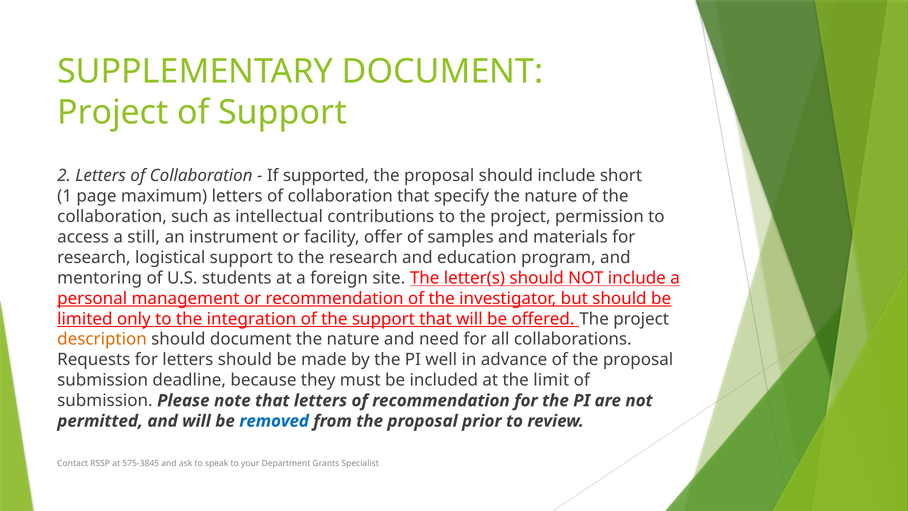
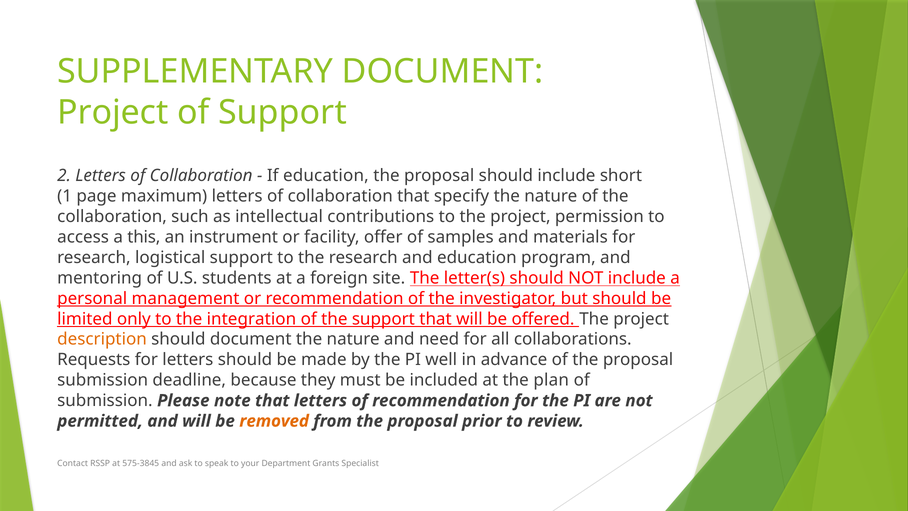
If supported: supported -> education (326, 176)
still: still -> this (144, 237)
limit: limit -> plan (551, 380)
removed colour: blue -> orange (274, 421)
